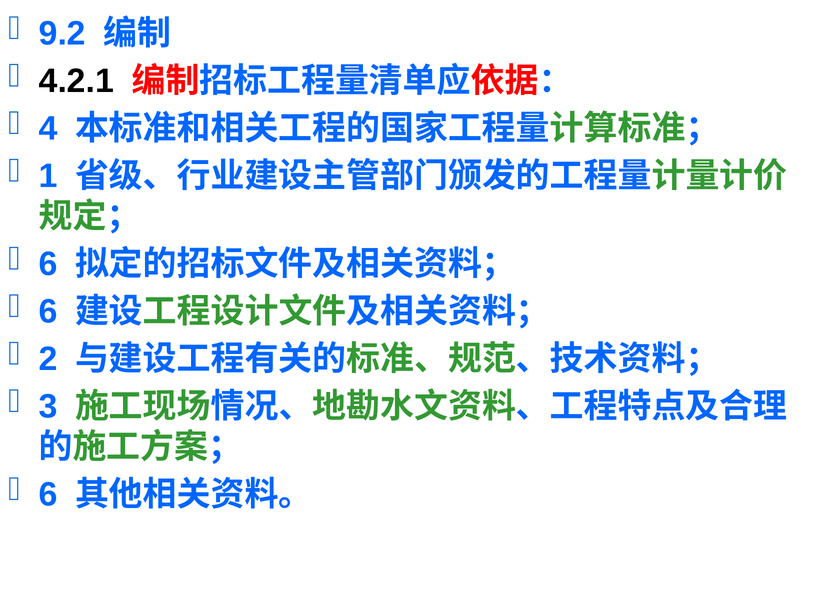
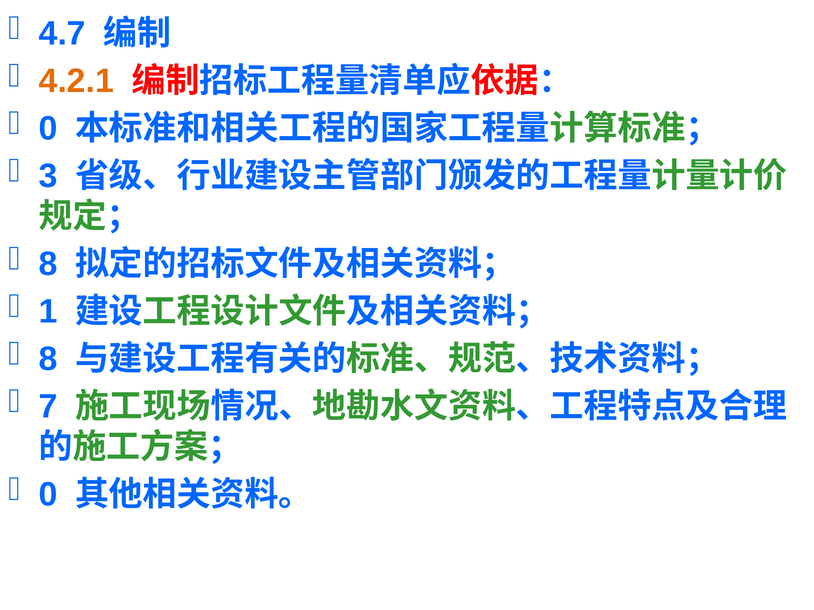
9.2: 9.2 -> 4.7 (62, 34)
4.2.1 colour: black -> orange (76, 81)
4: 4 -> 0 (48, 129)
1: 1 -> 3 (48, 176)
6: 6 -> 8 (48, 264)
6: 6 -> 1 (48, 312)
2: 2 -> 8 (48, 359)
3: 3 -> 7 (48, 407)
6: 6 -> 0 (48, 495)
